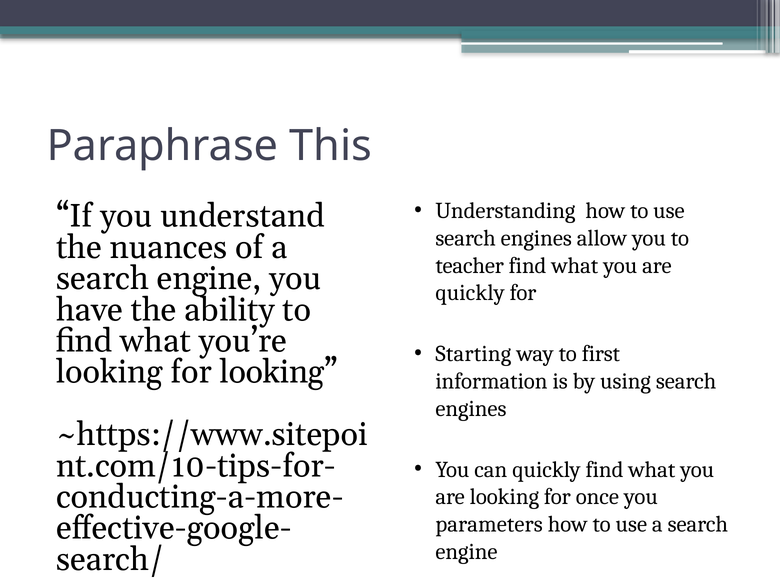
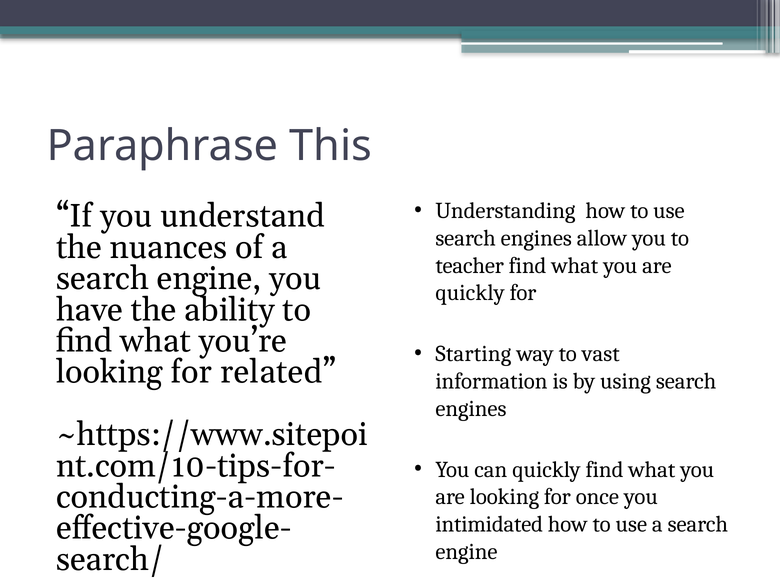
first: first -> vast (601, 354)
for looking: looking -> related (278, 372)
parameters: parameters -> intimidated (489, 524)
